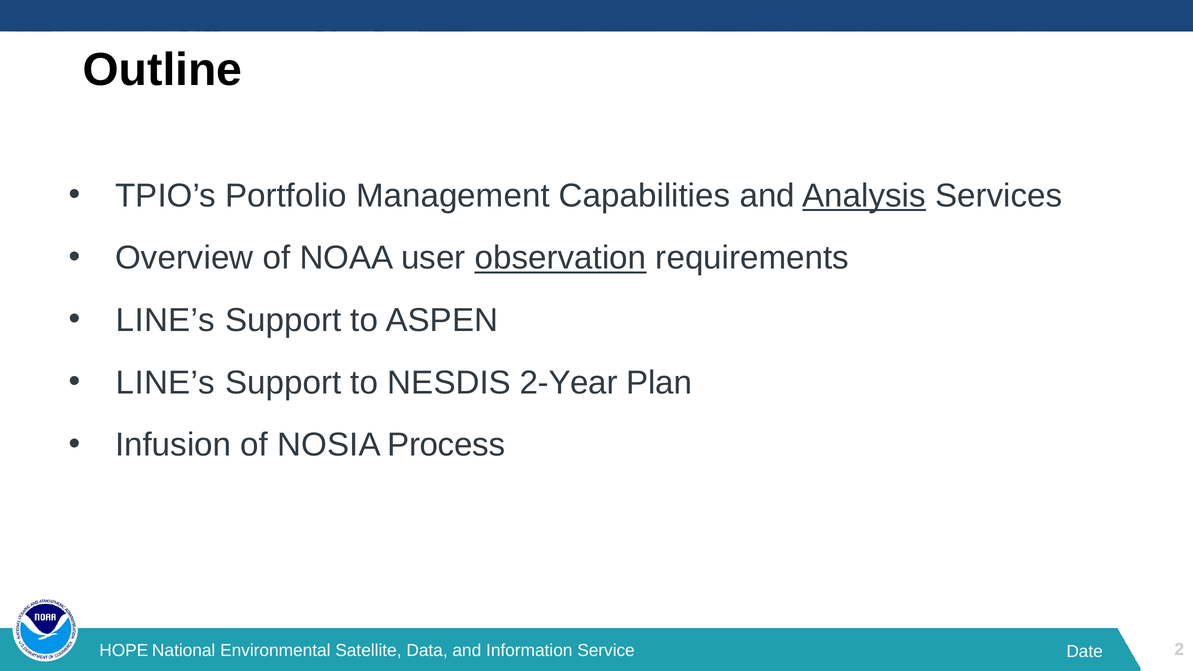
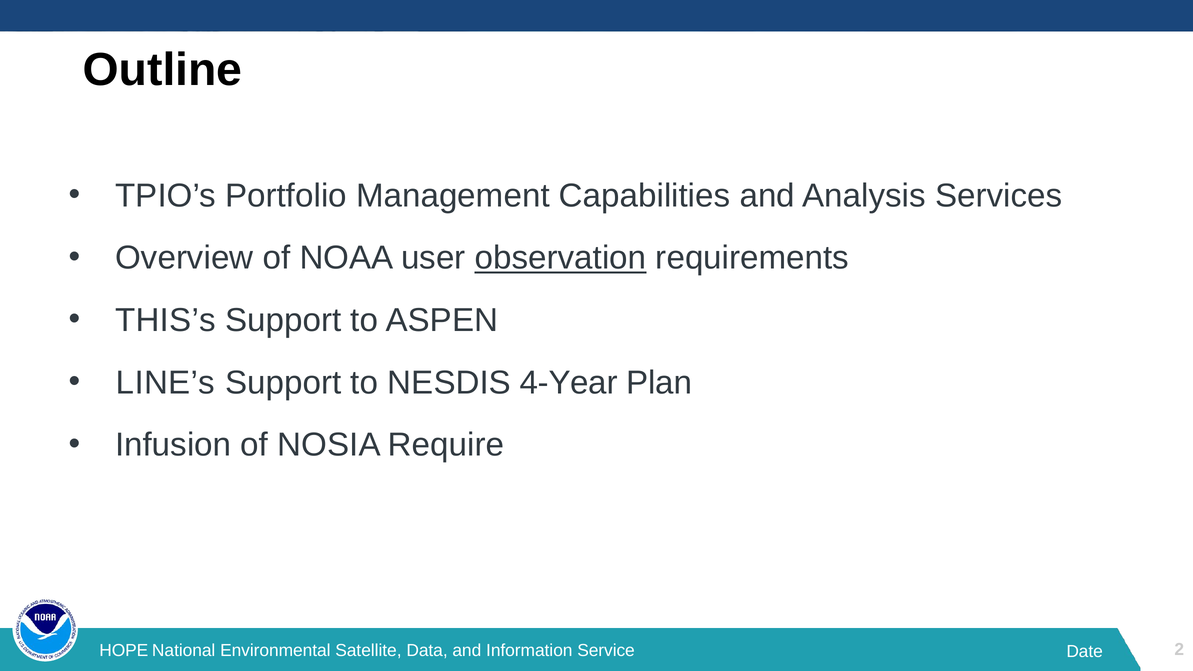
Analysis underline: present -> none (864, 196)
LINE’s: LINE’s -> THIS’s (165, 320)
2-Year: 2-Year -> 4-Year (569, 383)
Process: Process -> Require (446, 445)
